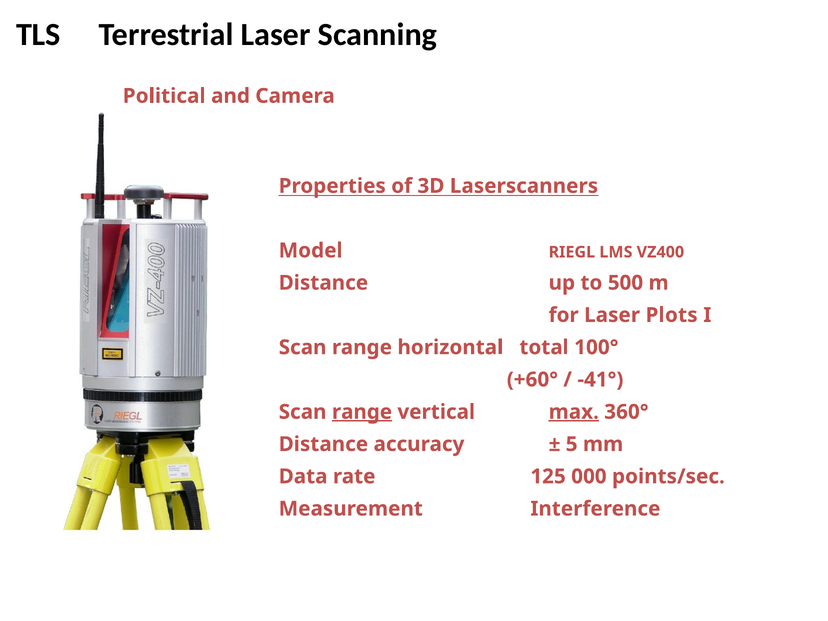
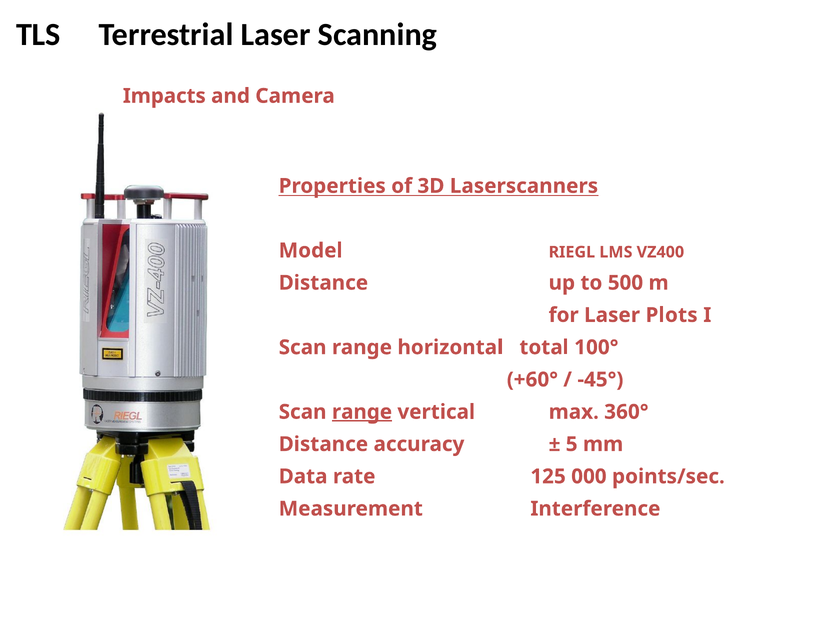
Political: Political -> Impacts (164, 96)
-41°: -41° -> -45° (600, 380)
max underline: present -> none (574, 412)
